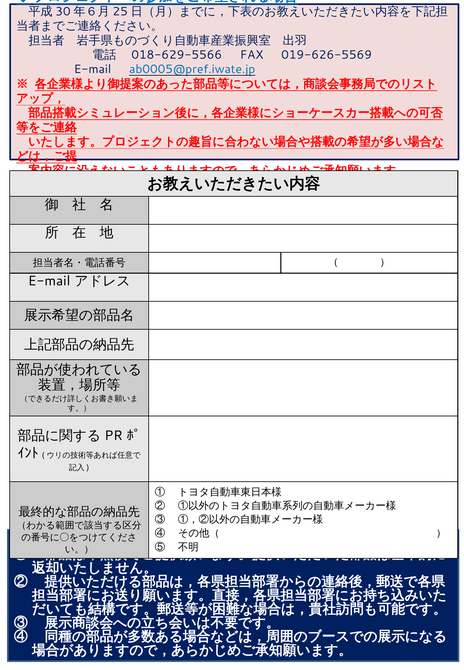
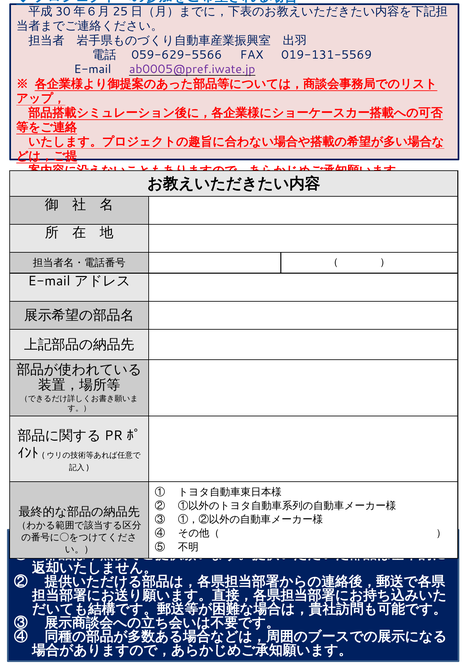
018-629-5566: 018-629-5566 -> 059-629-5566 (177, 55)
019-626-5569: 019-626-5569 -> 019-131-5569 (327, 55)
ab0005@pref.iwate.jp colour: blue -> purple (192, 69)
